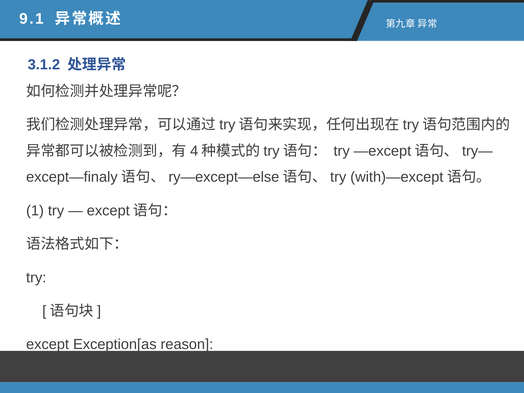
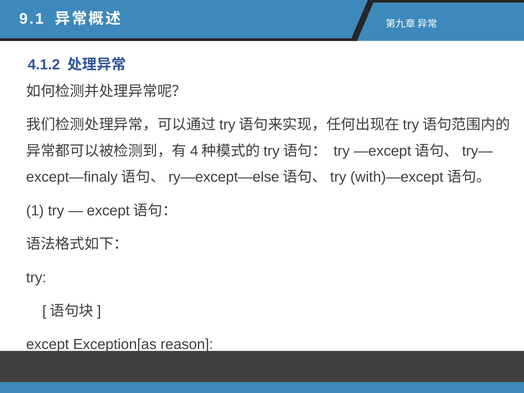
3.1.2: 3.1.2 -> 4.1.2 (44, 65)
